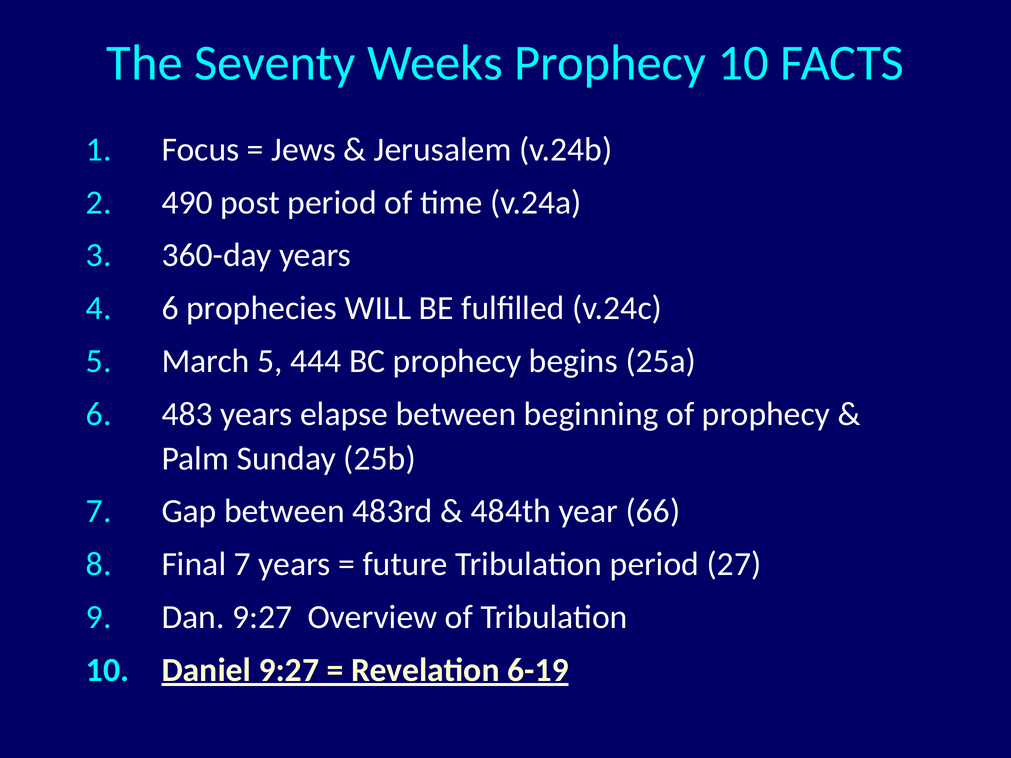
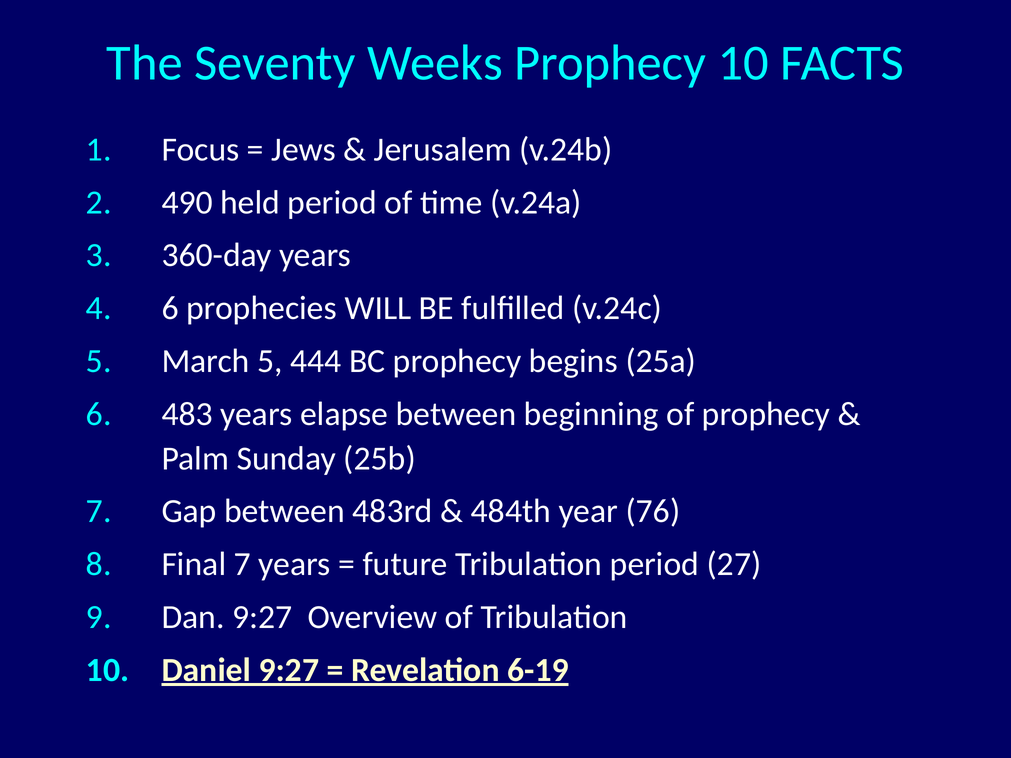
post: post -> held (250, 202)
66: 66 -> 76 (653, 511)
